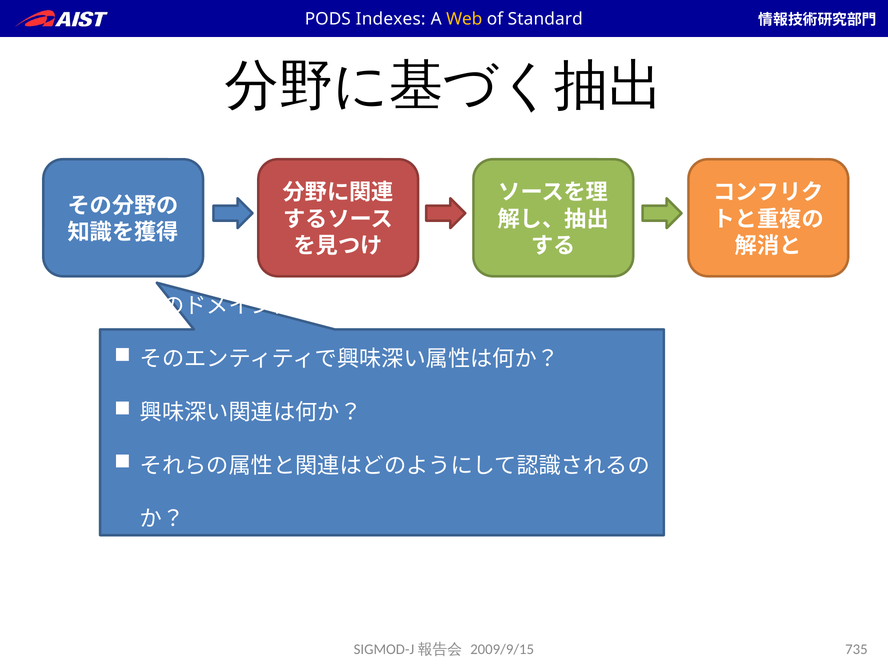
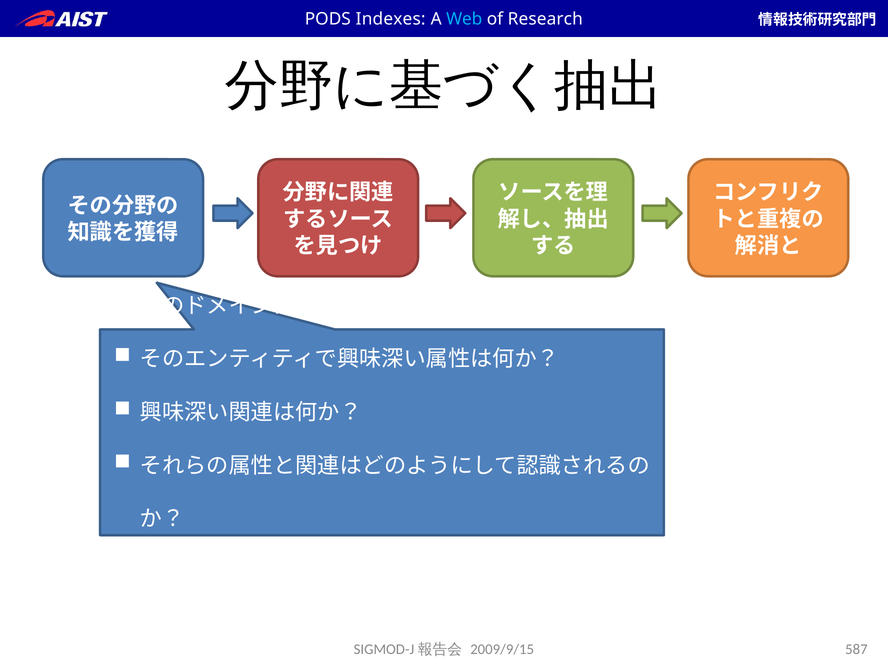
Web colour: yellow -> light blue (464, 19)
Standard: Standard -> Research (545, 19)
735: 735 -> 587 (856, 649)
